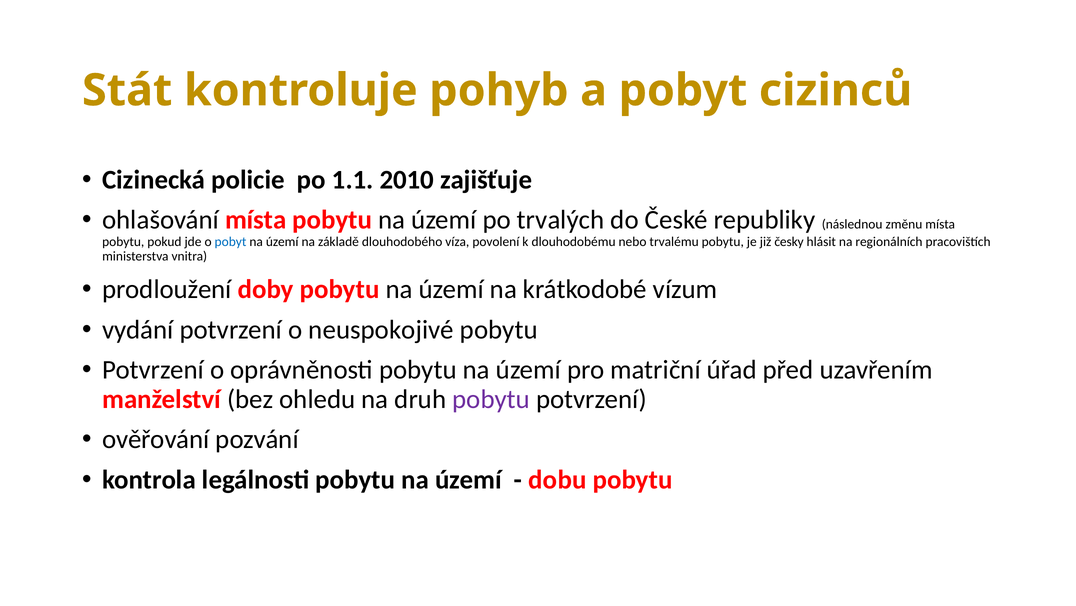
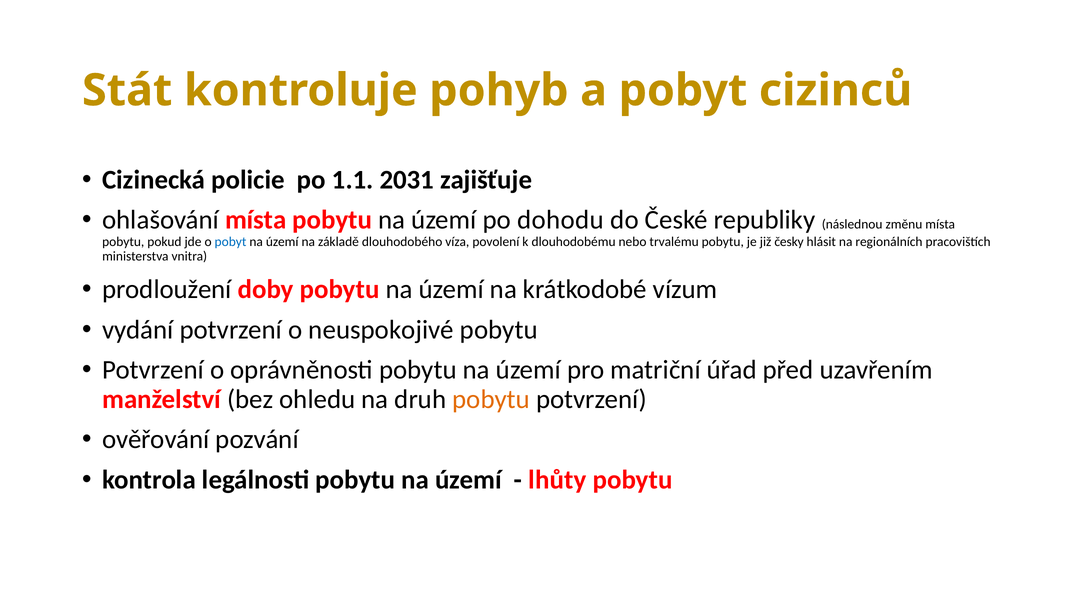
2010: 2010 -> 2031 (407, 180)
trvalých: trvalých -> dohodu (561, 220)
pobytu colour: purple -> orange (491, 399)
dobu: dobu -> lhůty (557, 479)
